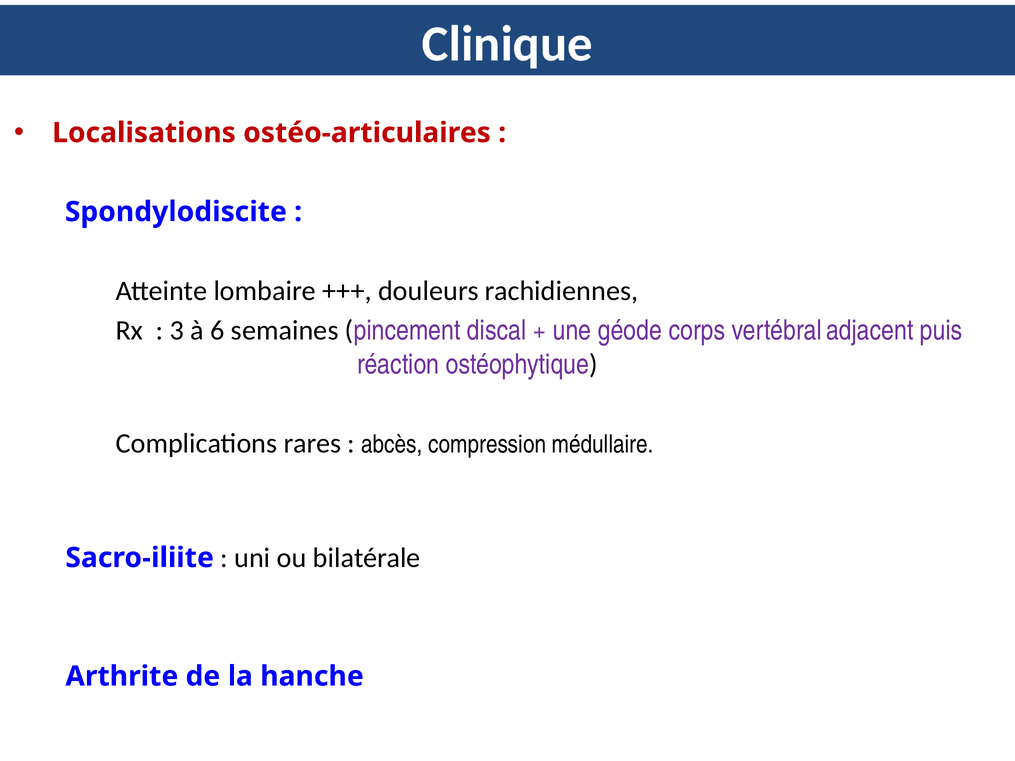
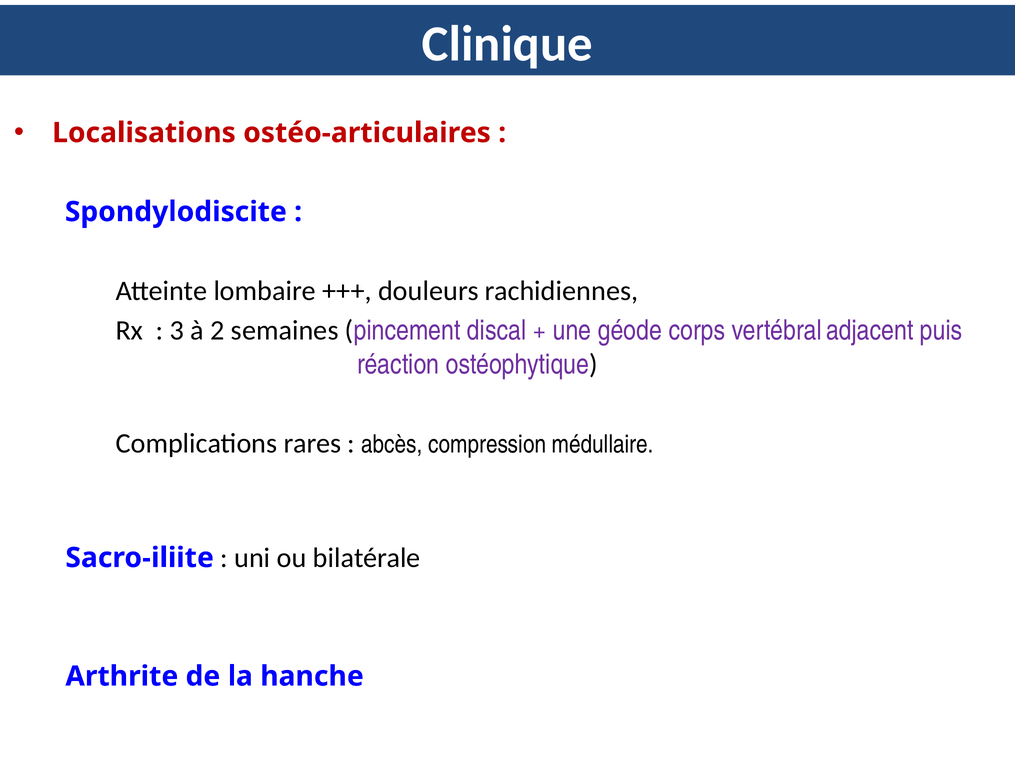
6: 6 -> 2 (218, 330)
